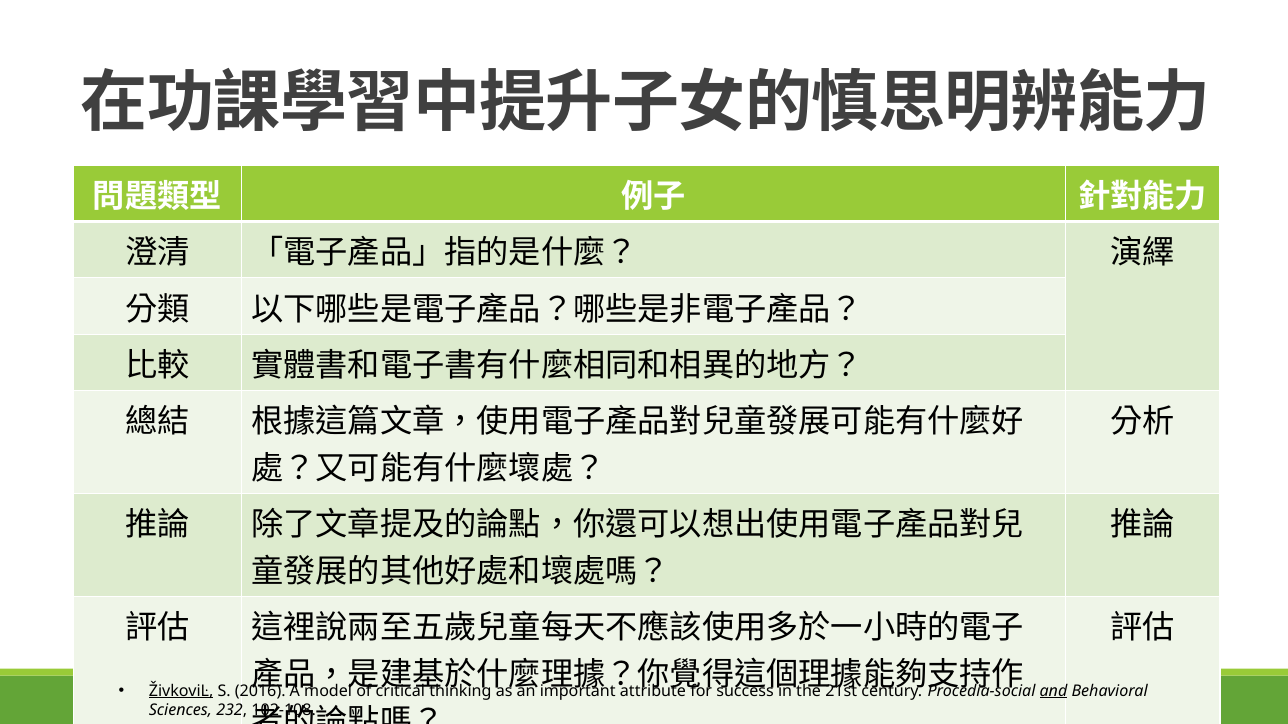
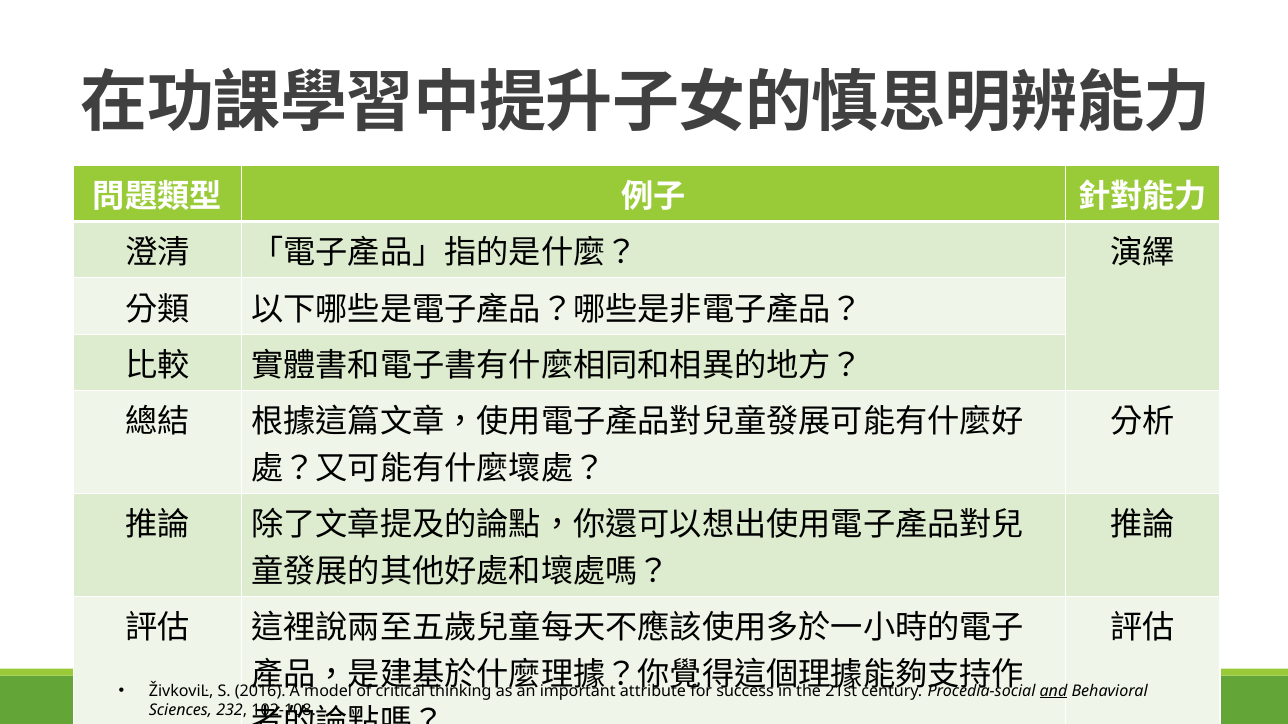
ŽivkoviĿ underline: present -> none (181, 691)
